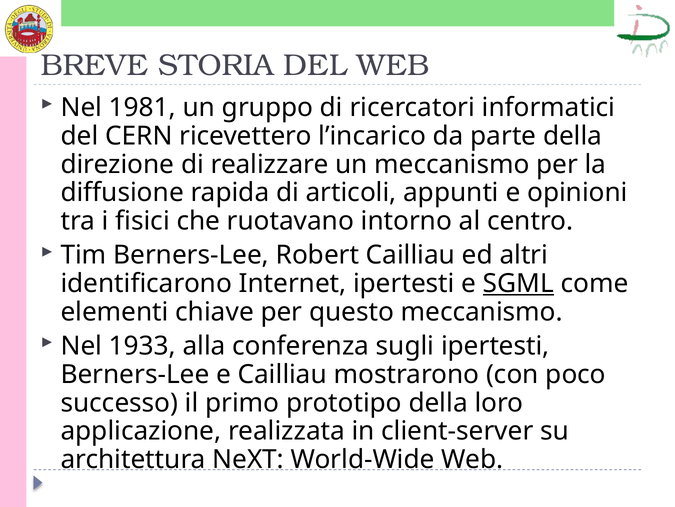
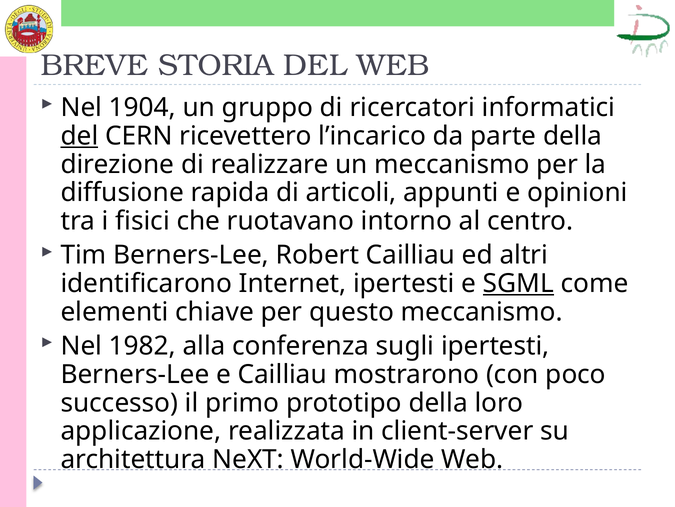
1981: 1981 -> 1904 (142, 107)
del underline: none -> present (79, 136)
1933: 1933 -> 1982 (142, 346)
